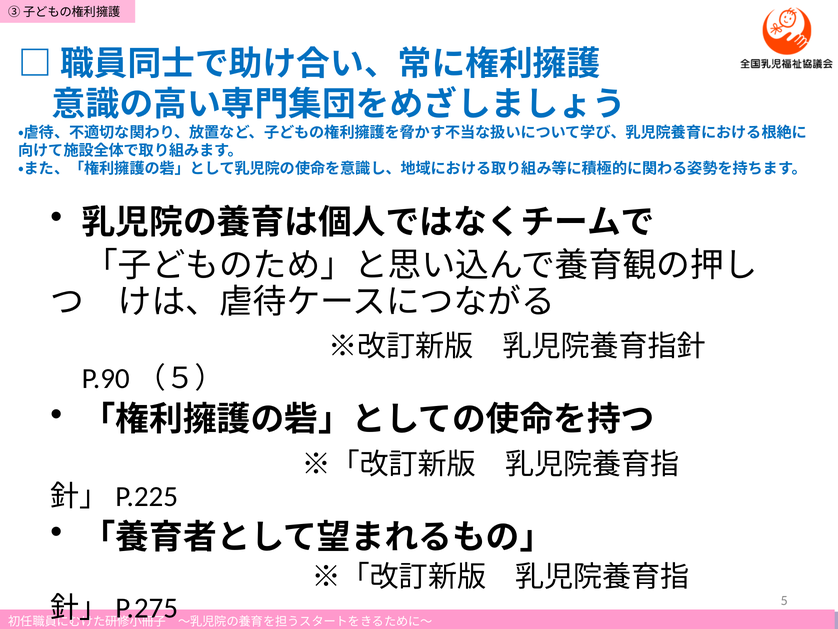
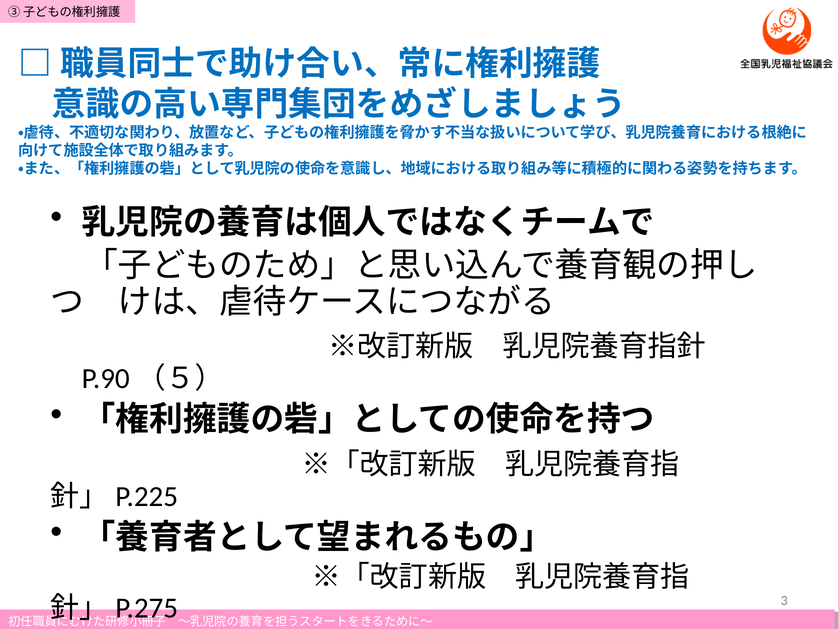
5: 5 -> 3 (784, 600)
